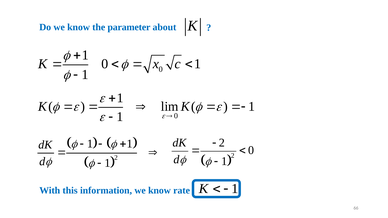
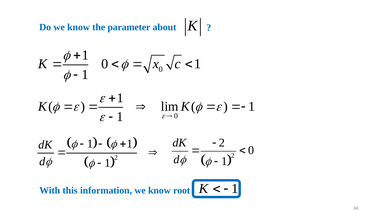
rate: rate -> root (182, 191)
